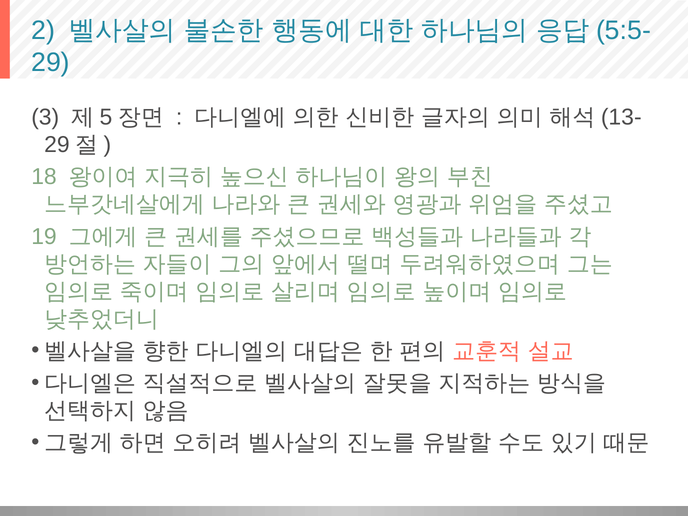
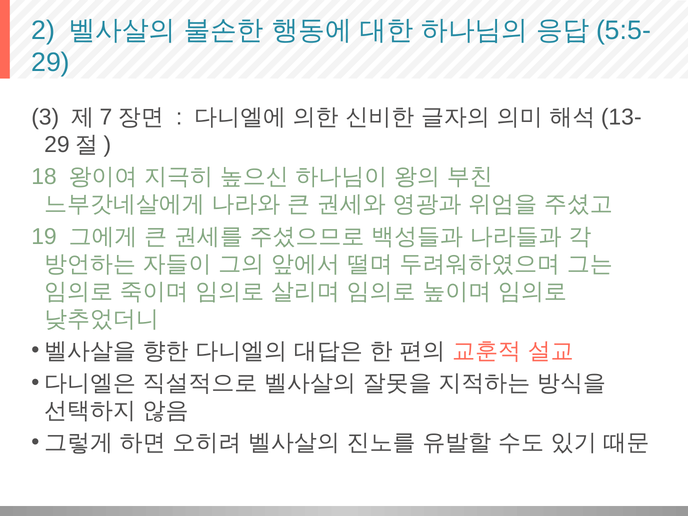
5: 5 -> 7 (106, 117)
